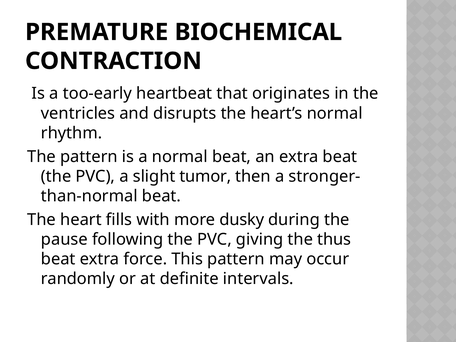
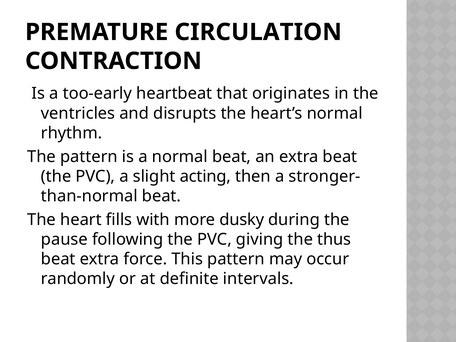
BIOCHEMICAL: BIOCHEMICAL -> CIRCULATION (258, 32)
tumor: tumor -> acting (205, 176)
